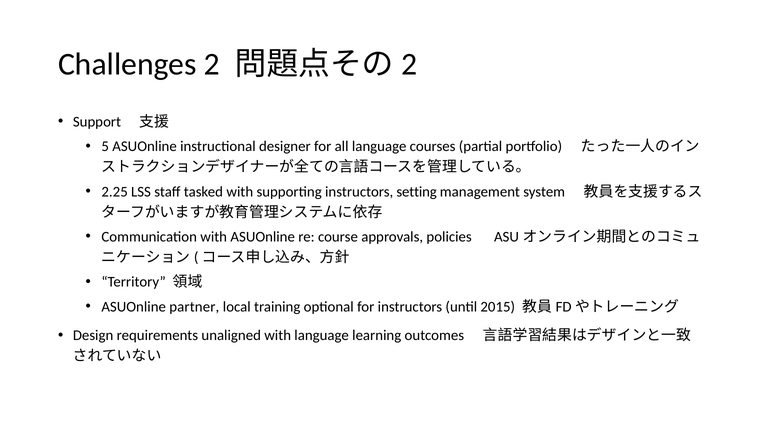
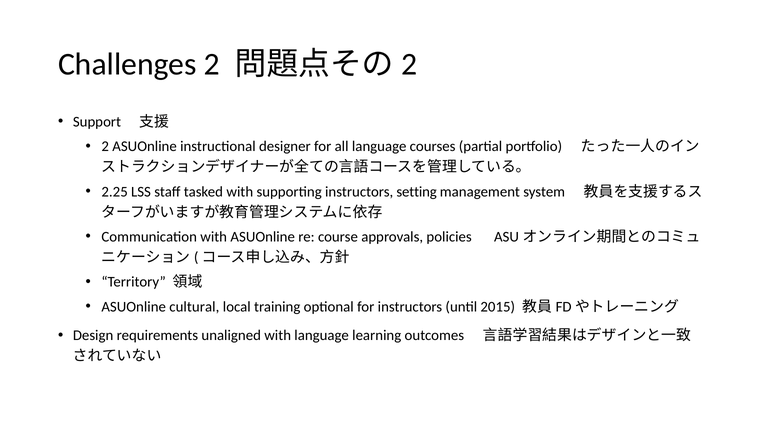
5: 5 -> 2 (105, 146)
partner: partner -> cultural (194, 306)
